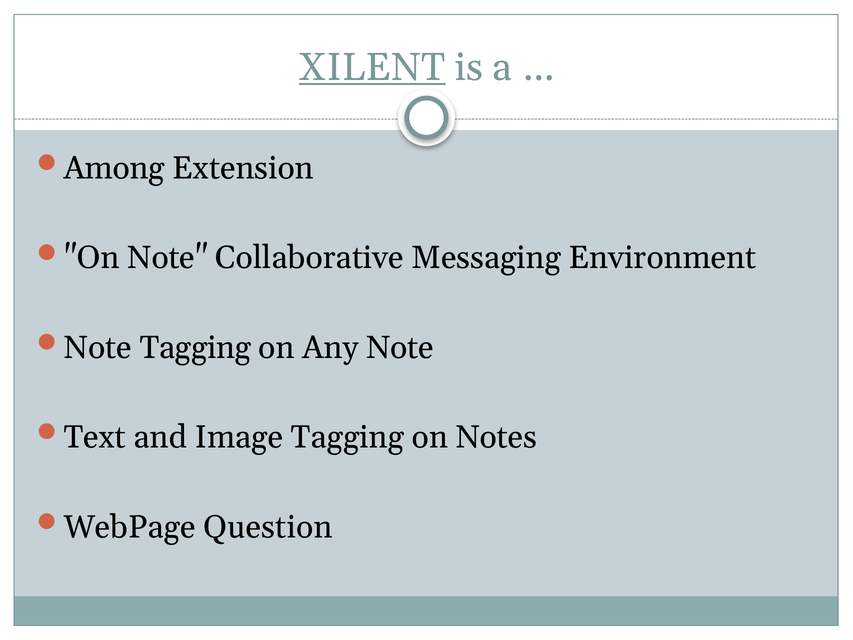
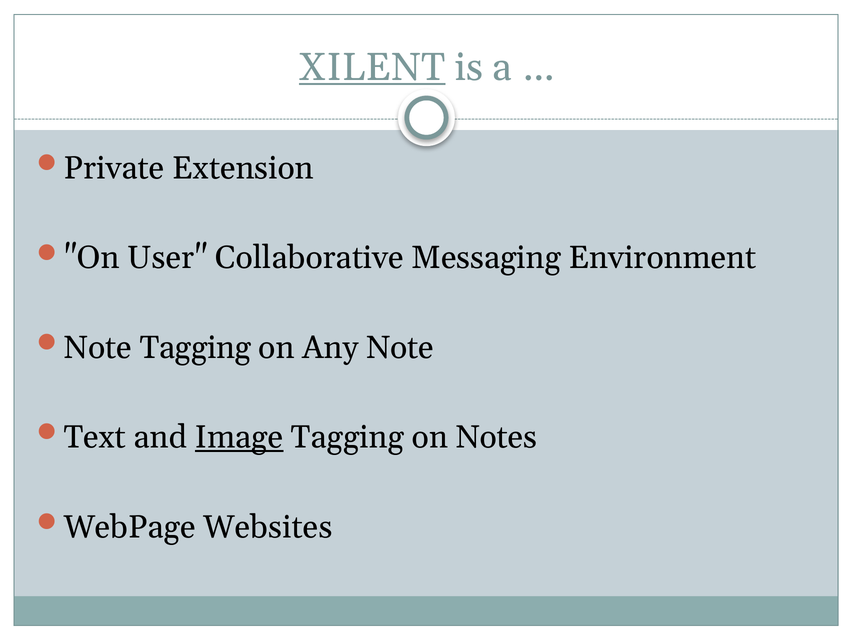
Among: Among -> Private (114, 168)
On Note: Note -> User (167, 258)
Image underline: none -> present (239, 437)
Question: Question -> Websites (268, 527)
